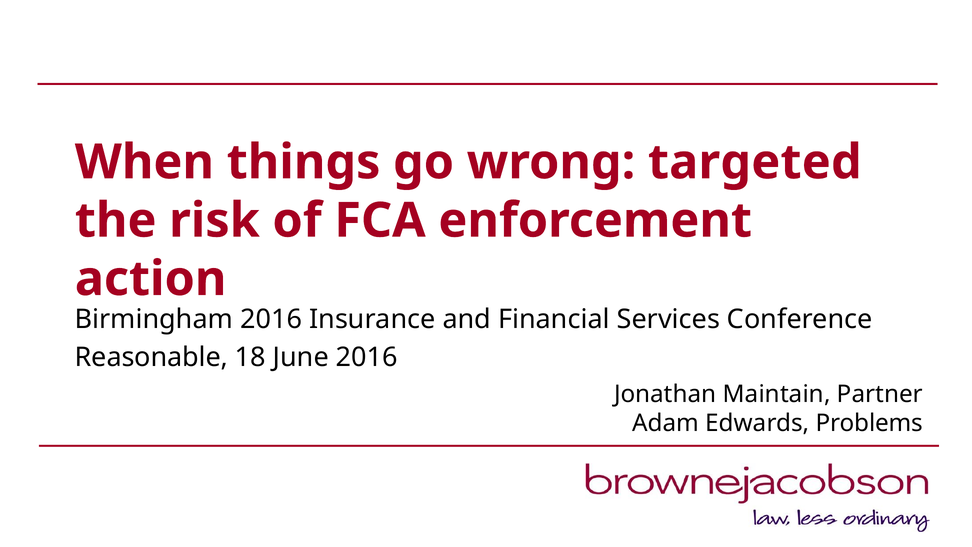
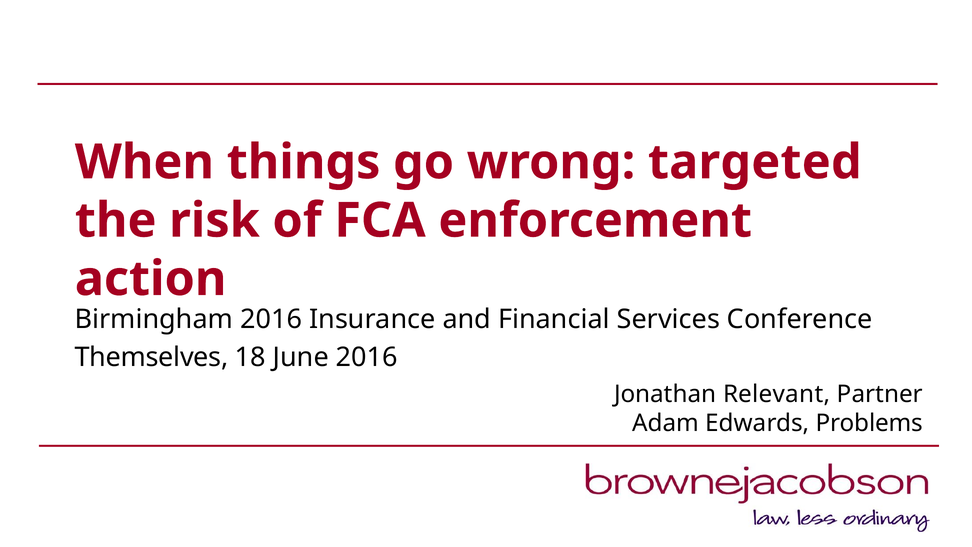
Reasonable: Reasonable -> Themselves (151, 357)
Maintain: Maintain -> Relevant (777, 394)
